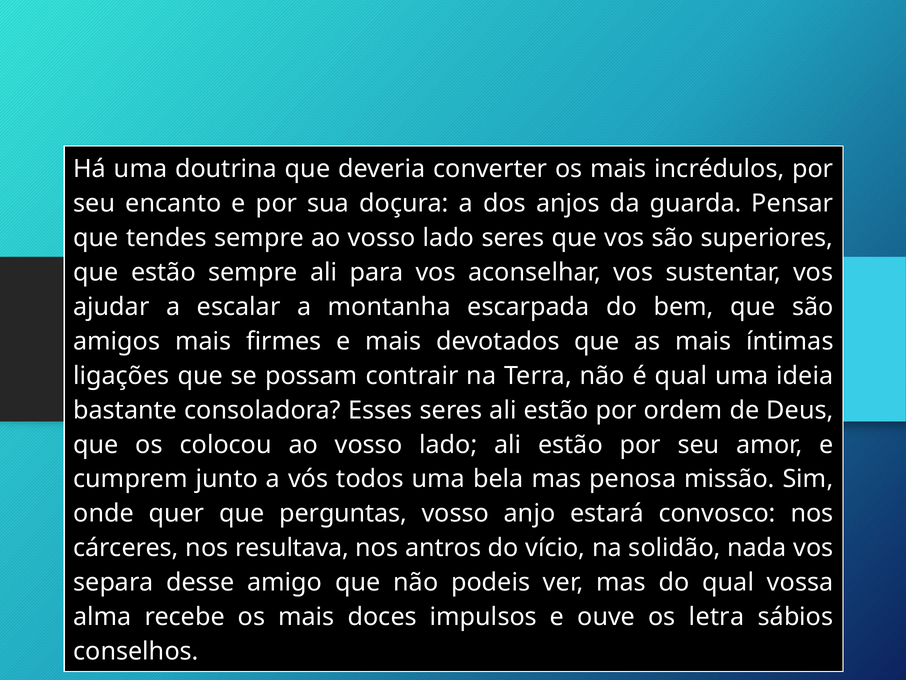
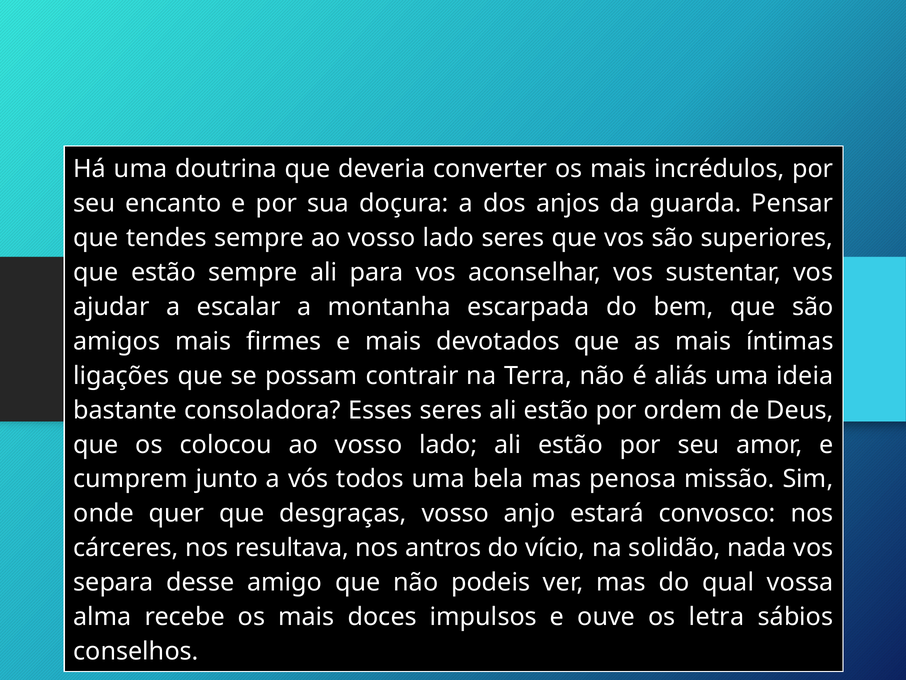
é qual: qual -> aliás (681, 376)
perguntas: perguntas -> desgraças (343, 513)
